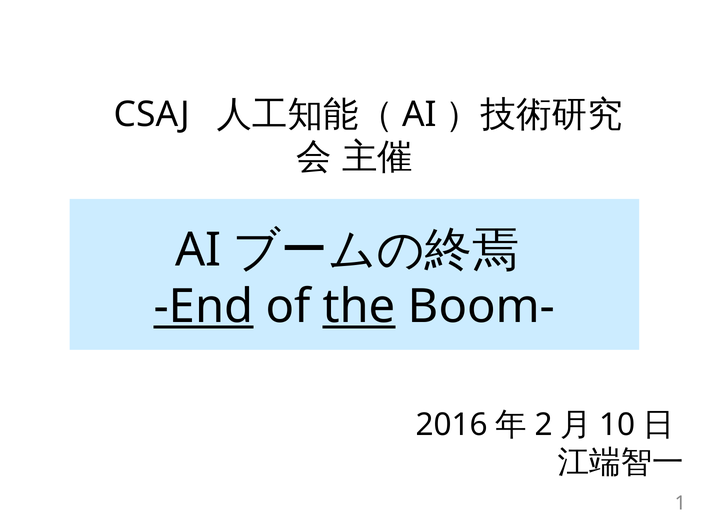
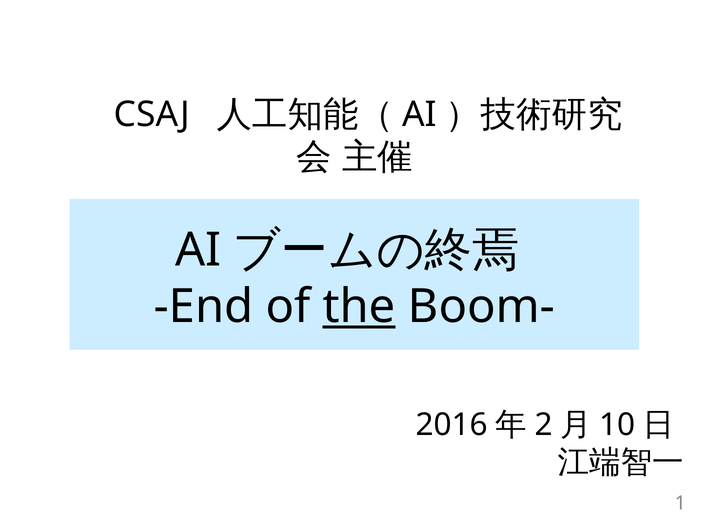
End underline: present -> none (203, 307)
